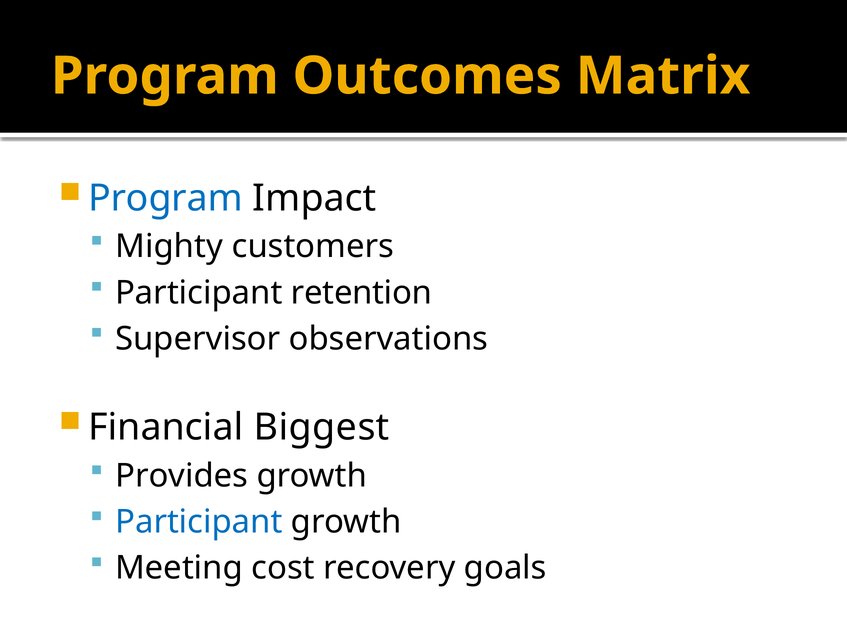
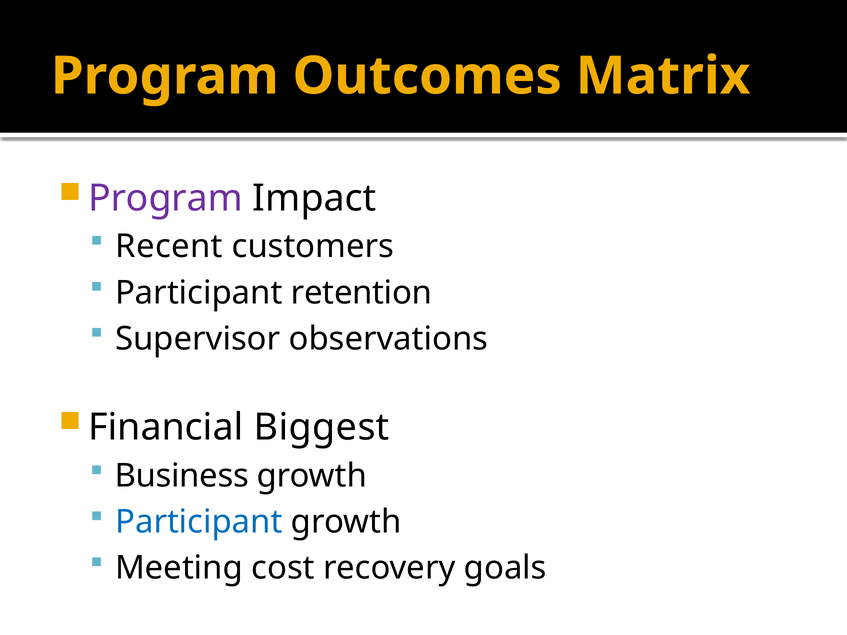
Program colour: blue -> purple (165, 198)
Mighty: Mighty -> Recent (169, 247)
Provides: Provides -> Business (182, 476)
